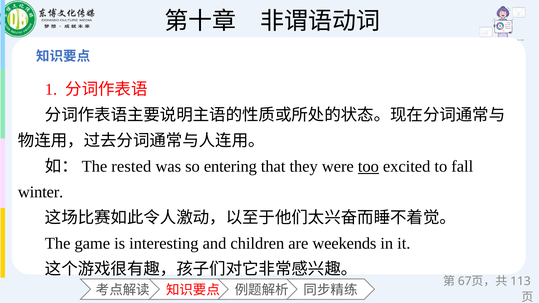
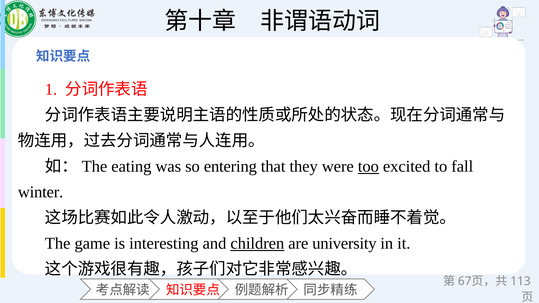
rested: rested -> eating (131, 167)
children underline: none -> present (257, 244)
weekends: weekends -> university (344, 244)
